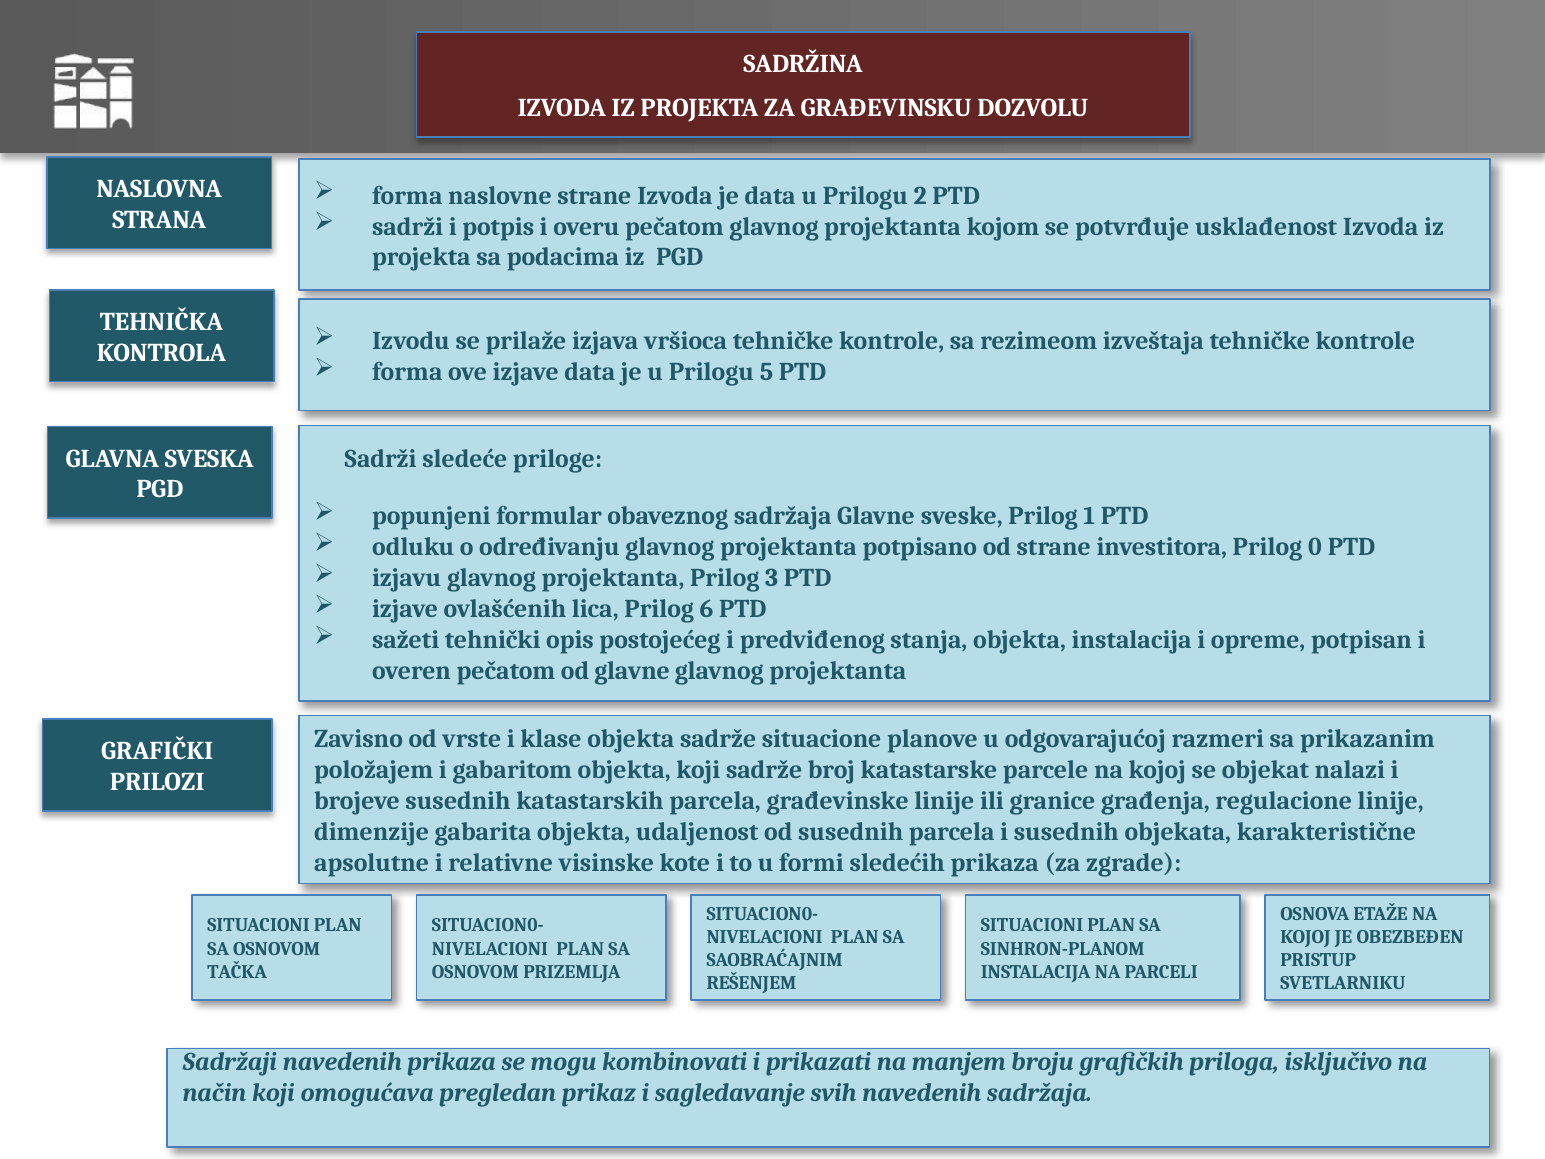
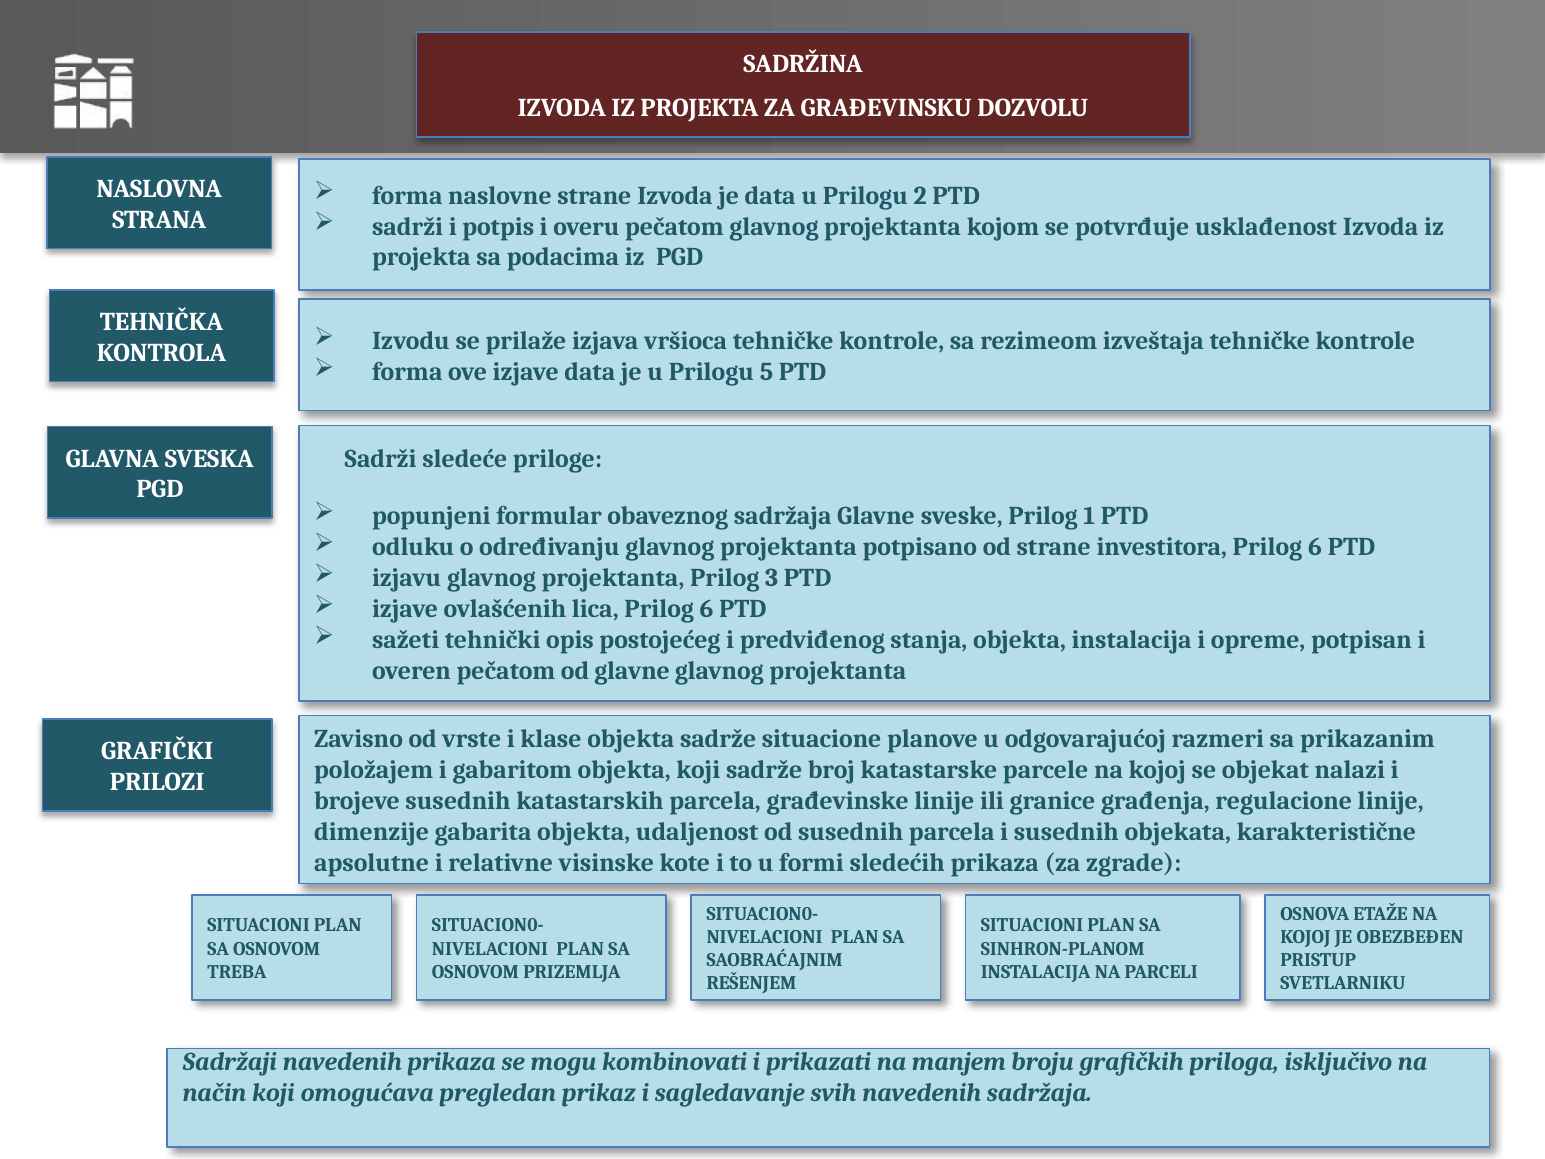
investitora Prilog 0: 0 -> 6 (1315, 547)
TAČKA: TAČKA -> TREBA (237, 972)
